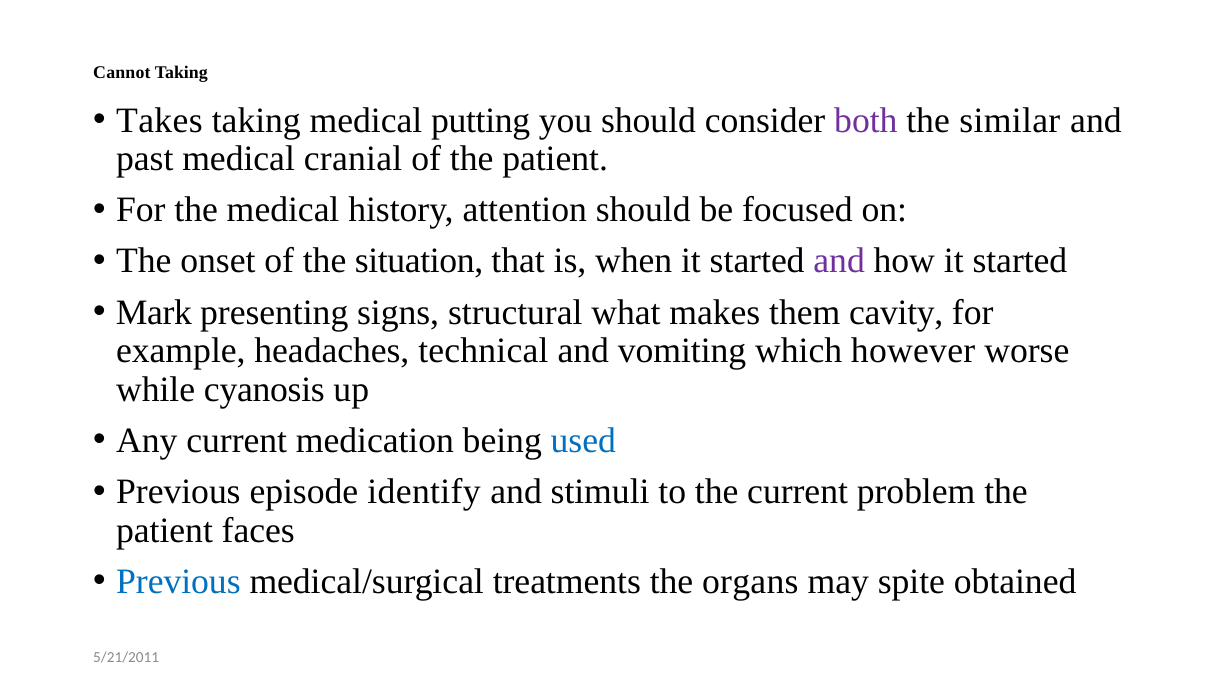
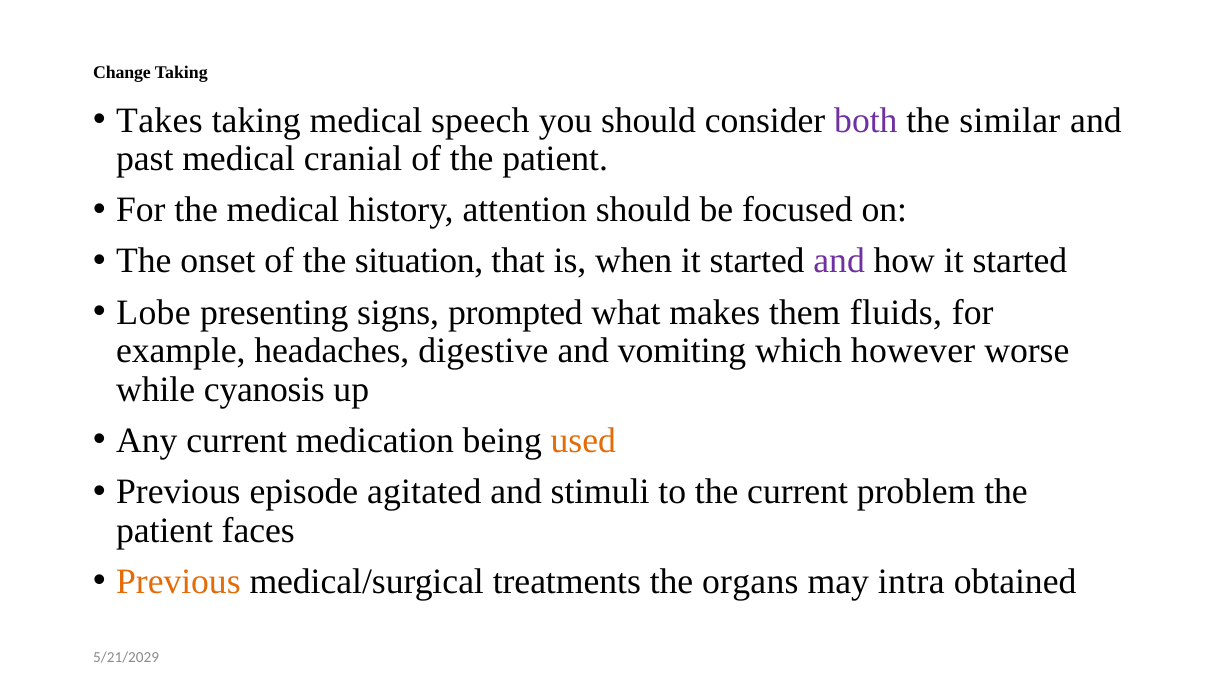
Cannot: Cannot -> Change (122, 73)
putting: putting -> speech (480, 120)
Mark: Mark -> Lobe (154, 312)
structural: structural -> prompted (515, 312)
cavity: cavity -> fluids (896, 312)
technical: technical -> digestive (483, 351)
used colour: blue -> orange (583, 441)
identify: identify -> agitated (424, 492)
Previous colour: blue -> orange (178, 581)
spite: spite -> intra (911, 581)
5/21/2011: 5/21/2011 -> 5/21/2029 (126, 657)
